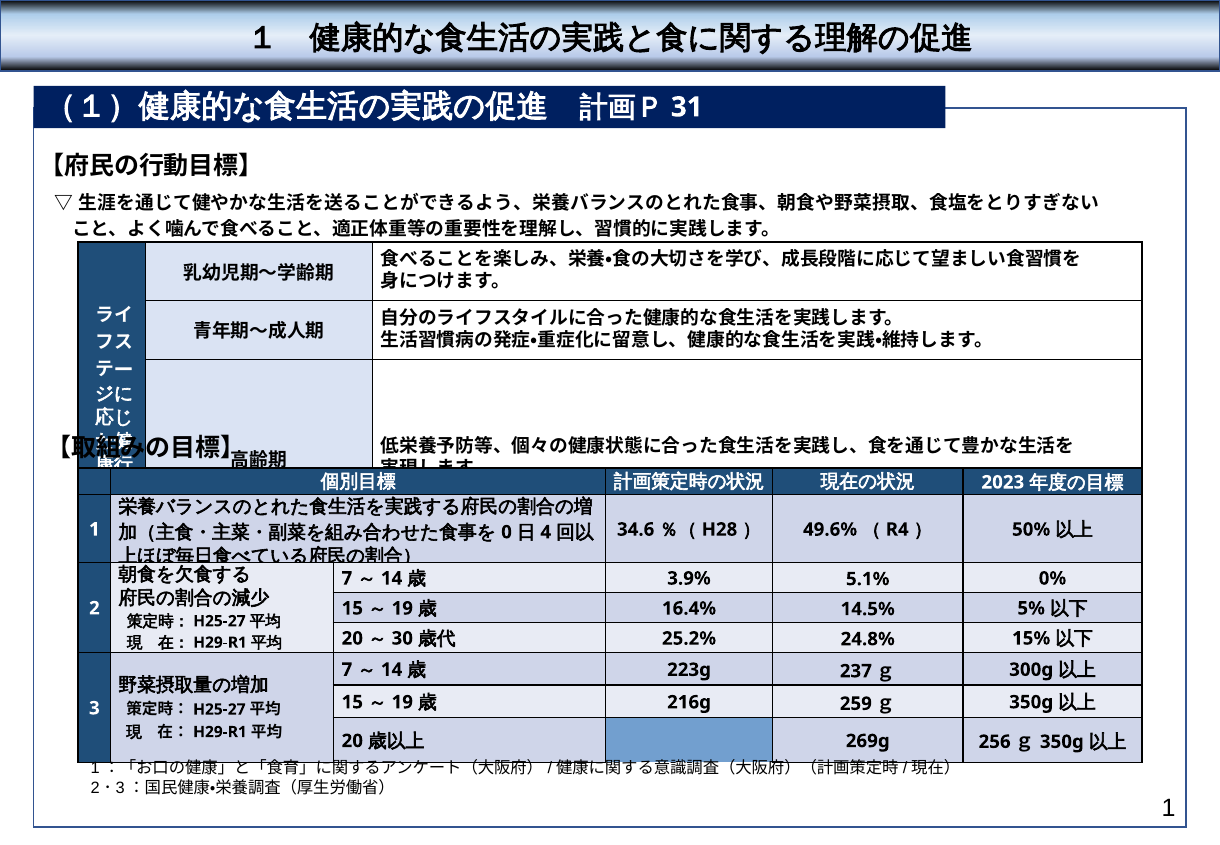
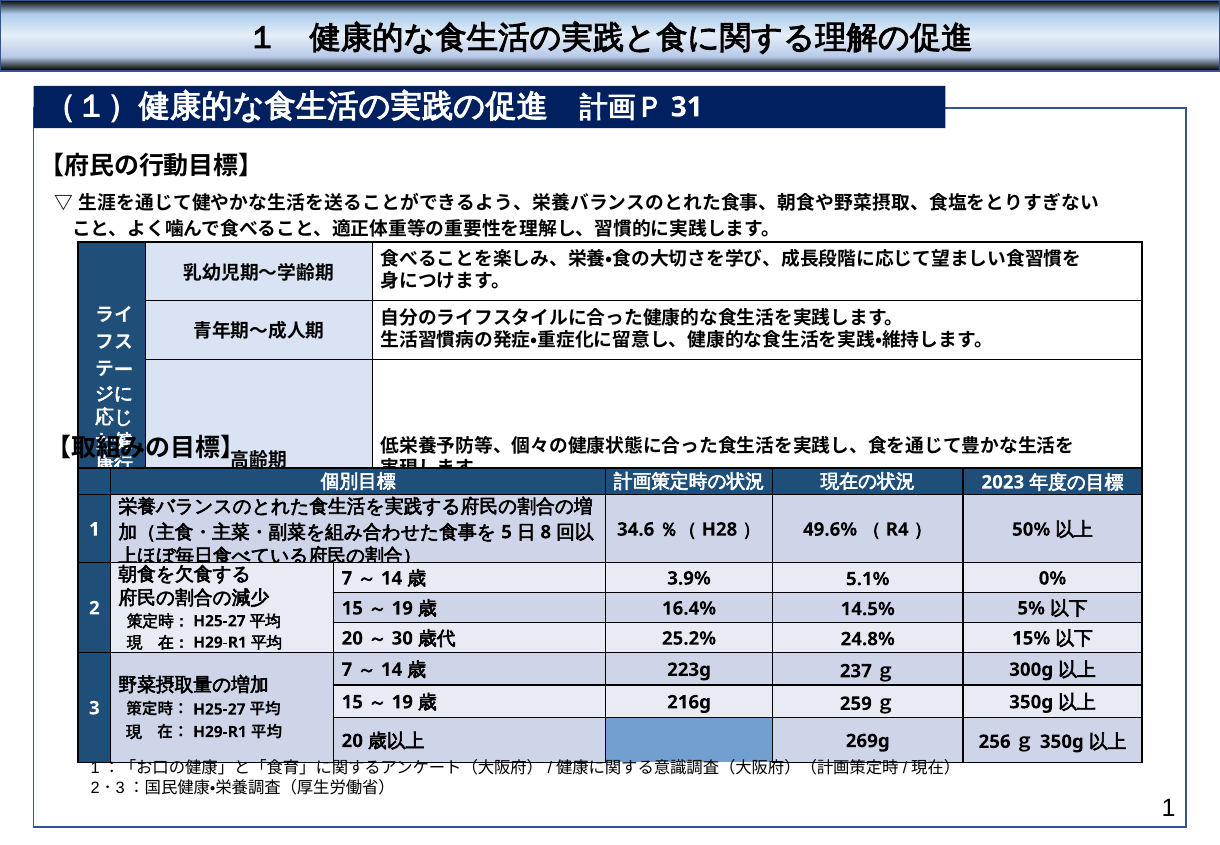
0: 0 -> 5 (507, 532)
4: 4 -> 8 (546, 532)
